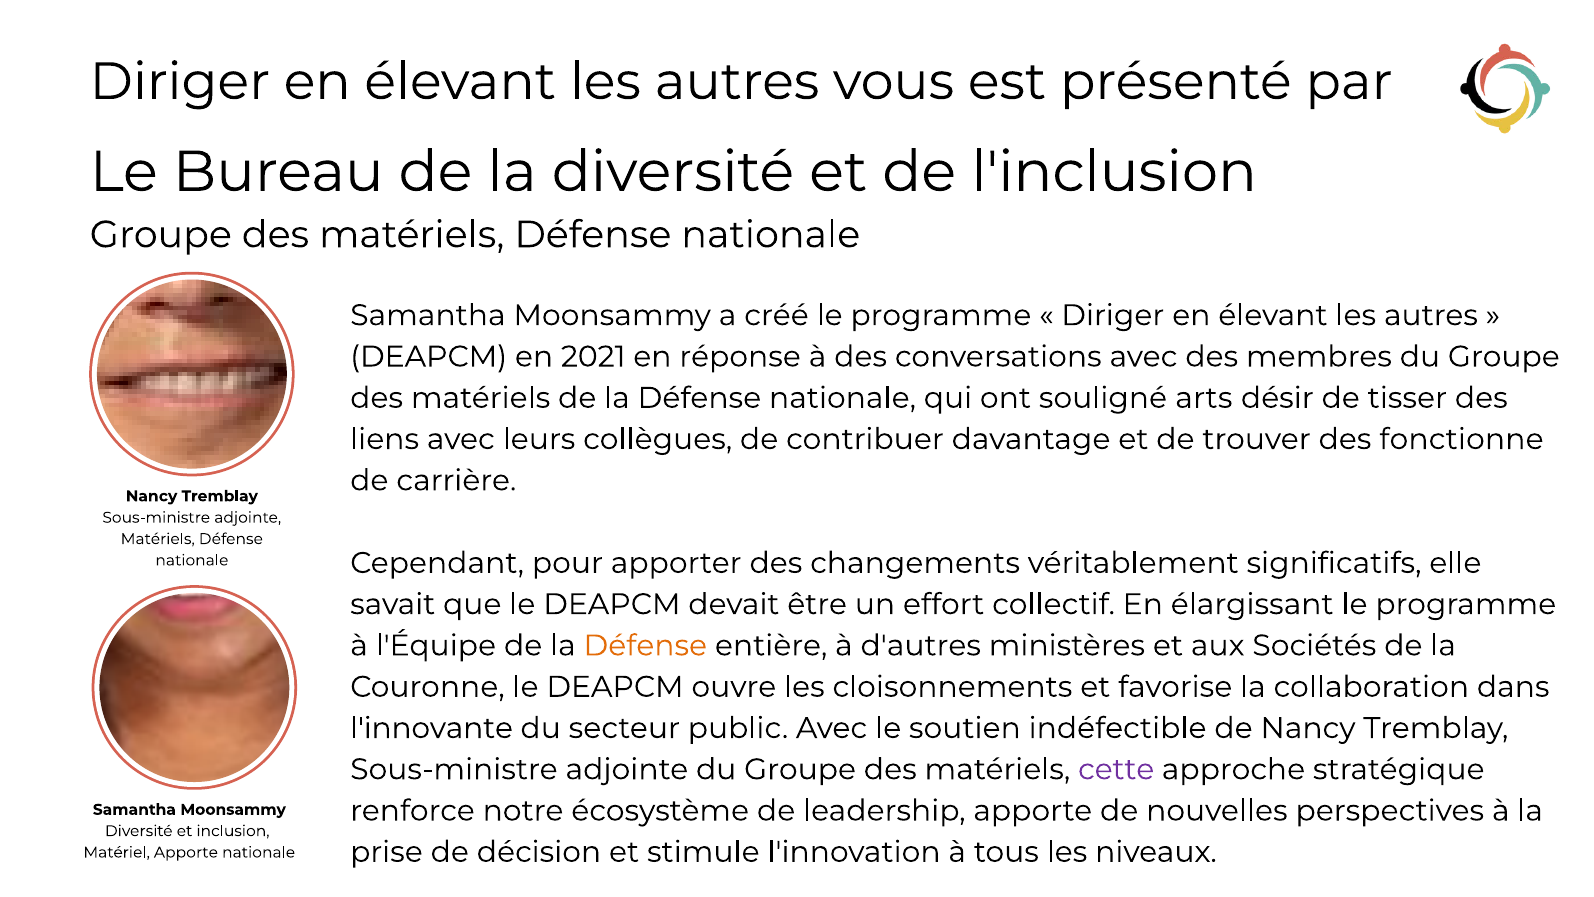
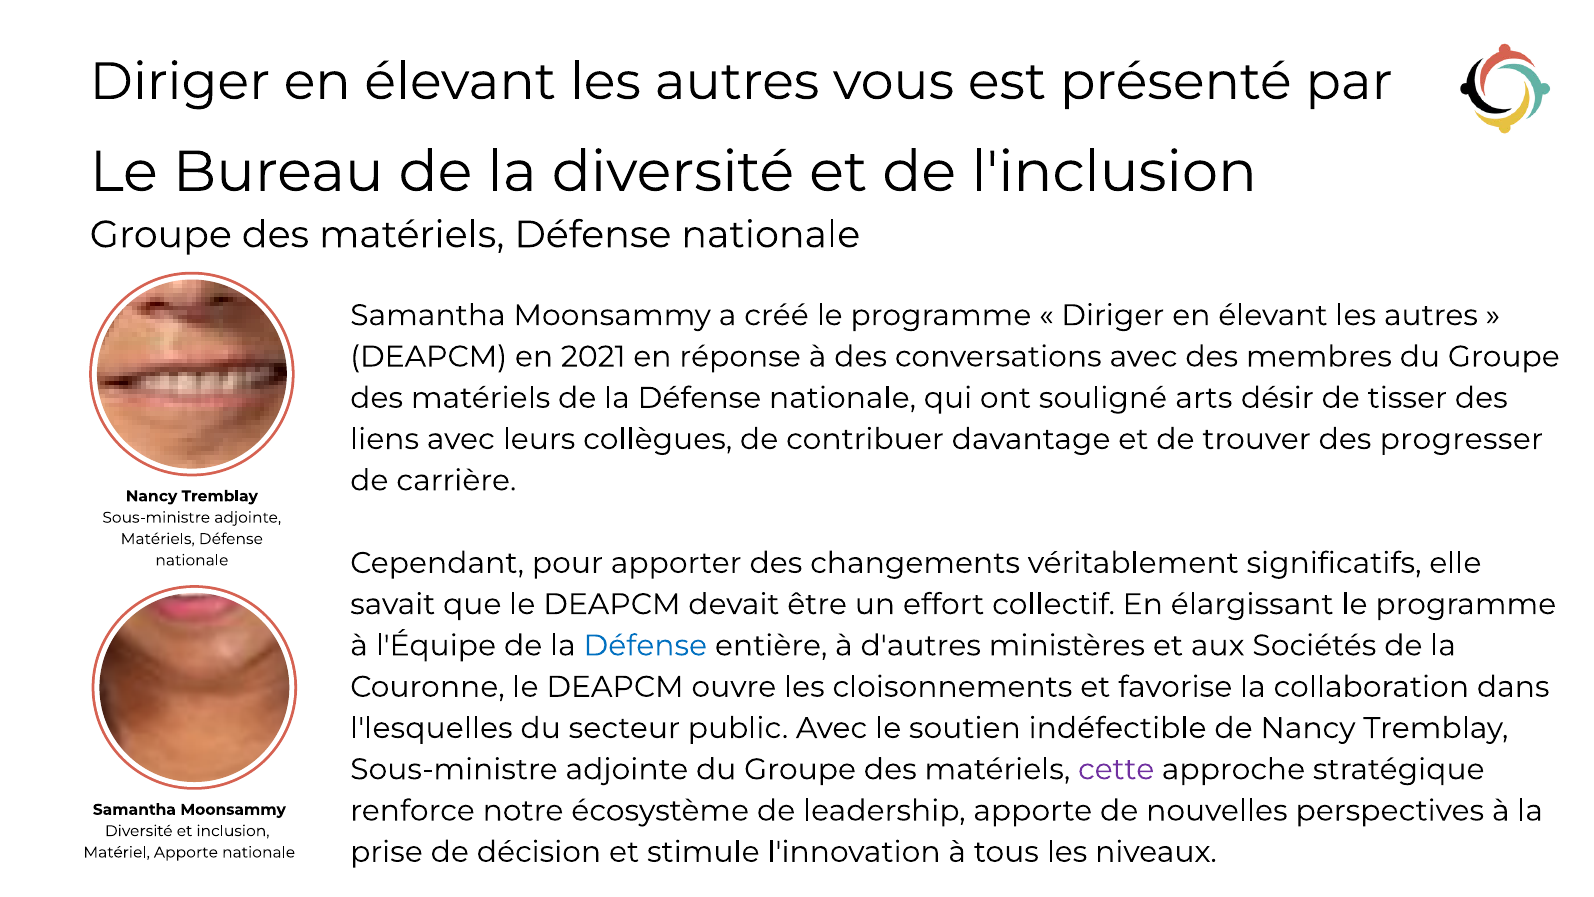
fonctionne: fonctionne -> progresser (1461, 439)
Défense colour: orange -> blue (645, 645)
l'innovante: l'innovante -> l'lesquelles (431, 728)
